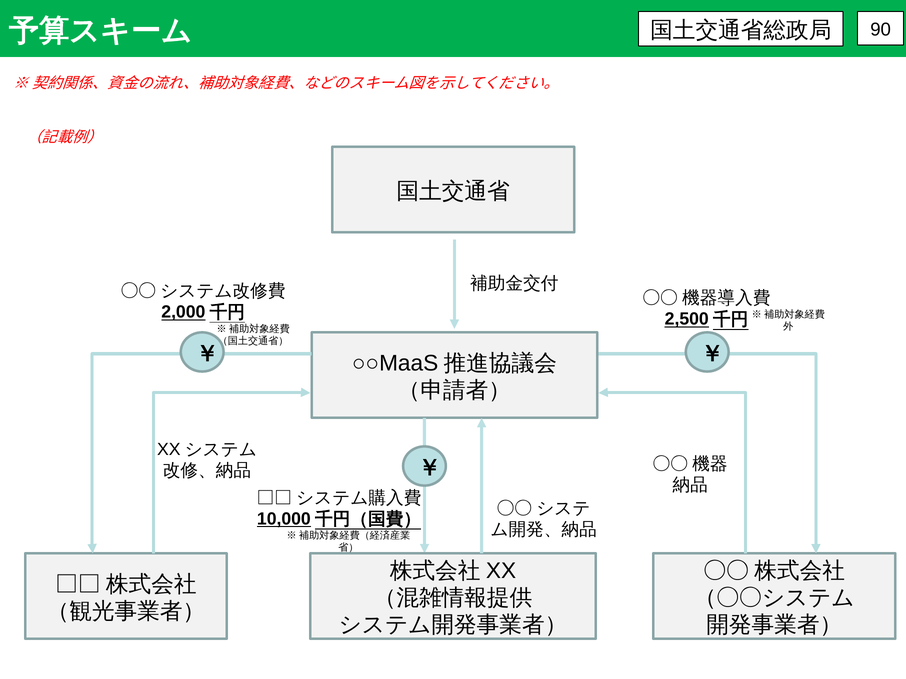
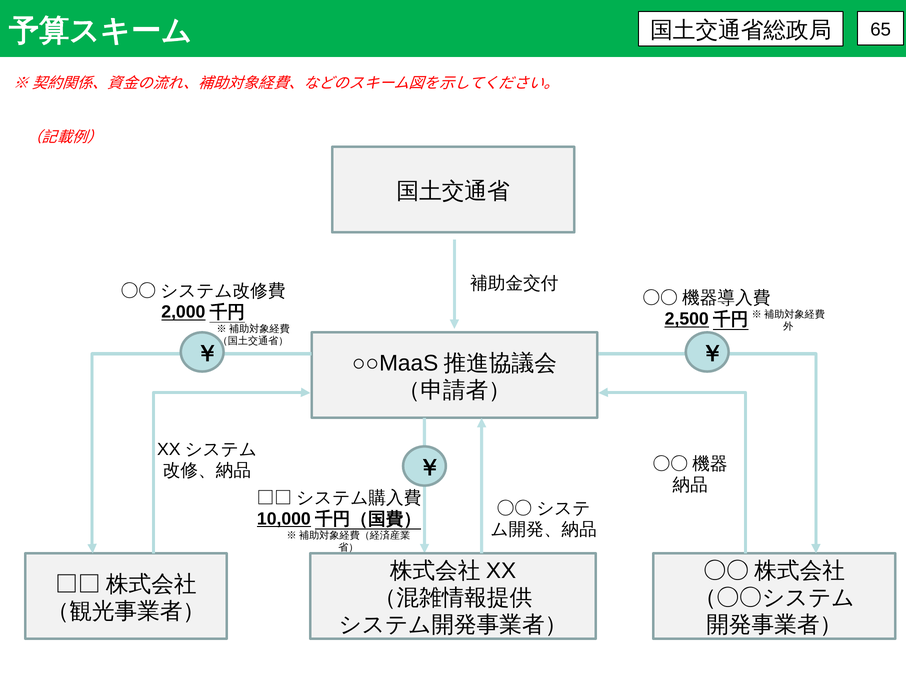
90: 90 -> 65 (881, 30)
